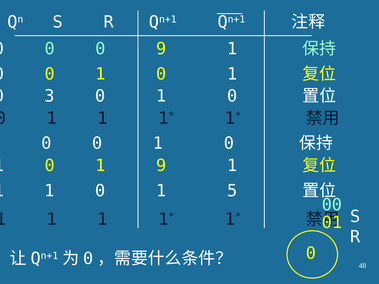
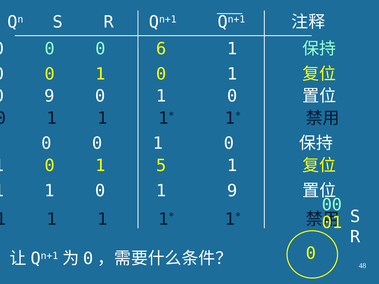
0 9: 9 -> 6 (161, 49)
3: 3 -> 9 (50, 96)
1 9: 9 -> 5 (161, 166)
1 5: 5 -> 9 (232, 191)
